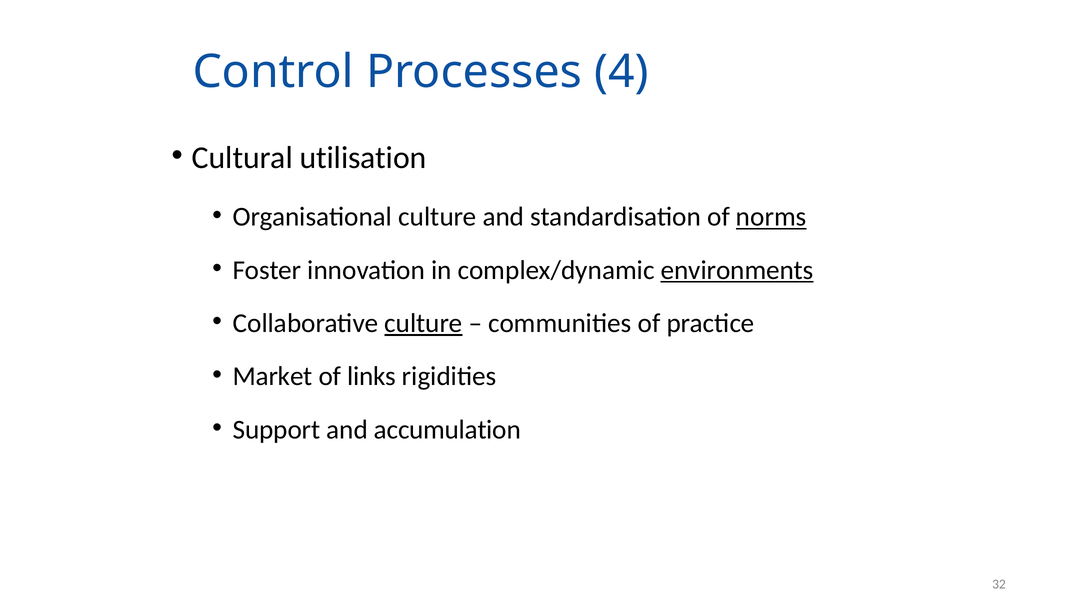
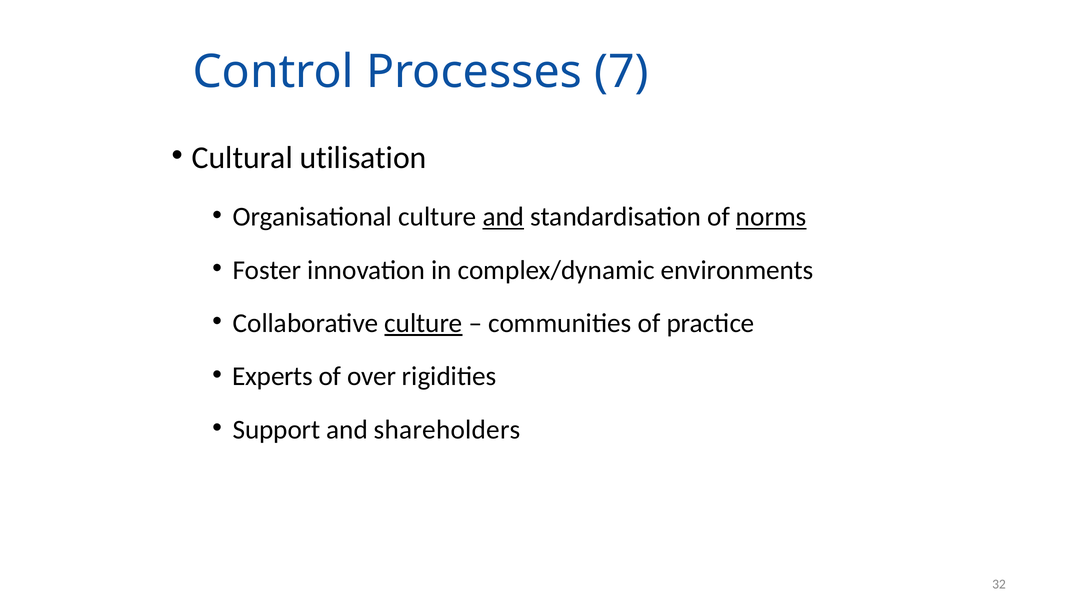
4: 4 -> 7 (621, 72)
and underline: none -> present (503, 217)
environments underline: present -> none (737, 270)
Market: Market -> Experts (273, 377)
links: links -> over (372, 377)
accumulation: accumulation -> shareholders (447, 430)
